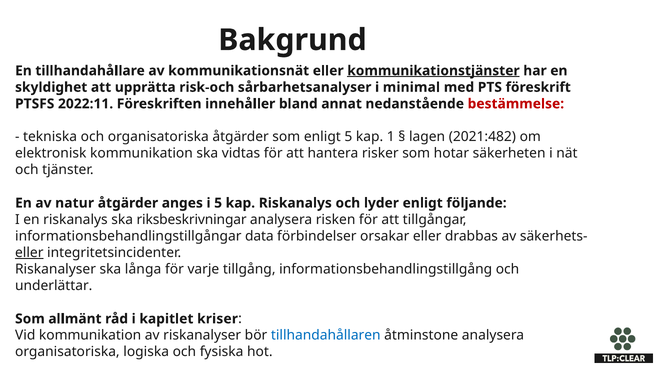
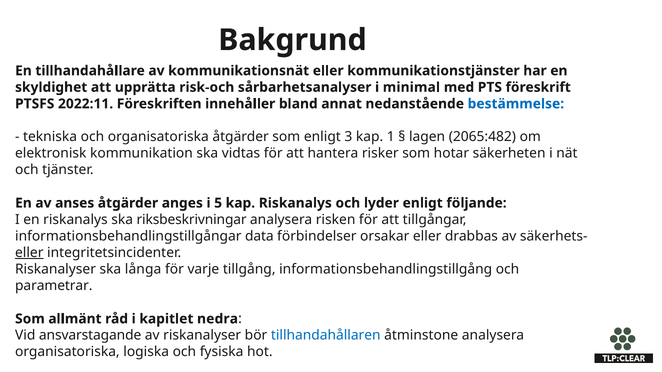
kommunikationstjänster underline: present -> none (433, 71)
bestämmelse colour: red -> blue (516, 104)
enligt 5: 5 -> 3 (348, 137)
2021:482: 2021:482 -> 2065:482 (482, 137)
natur: natur -> anses (75, 203)
underlättar: underlättar -> parametrar (54, 286)
kriser: kriser -> nedra (218, 319)
Vid kommunikation: kommunikation -> ansvarstagande (90, 336)
